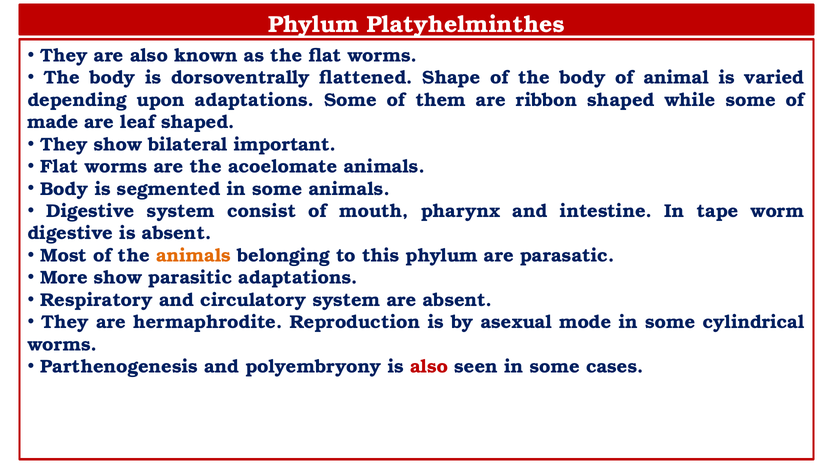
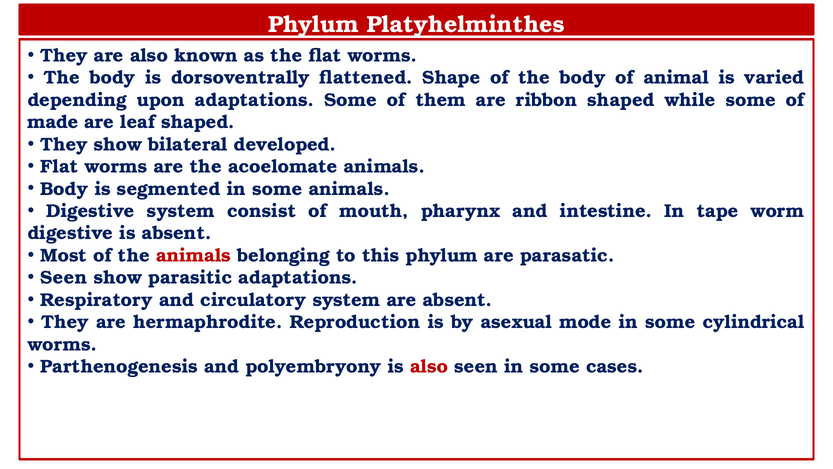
important: important -> developed (285, 144)
animals colour: orange -> red (194, 255)
More: More -> Seen (64, 278)
